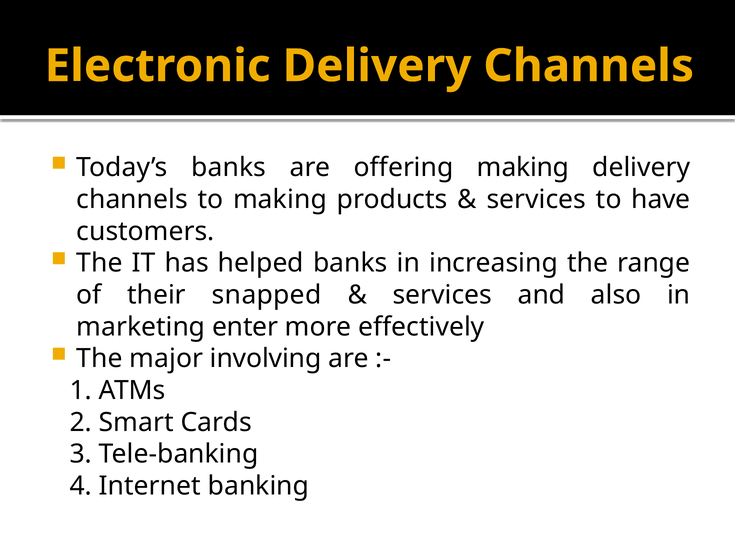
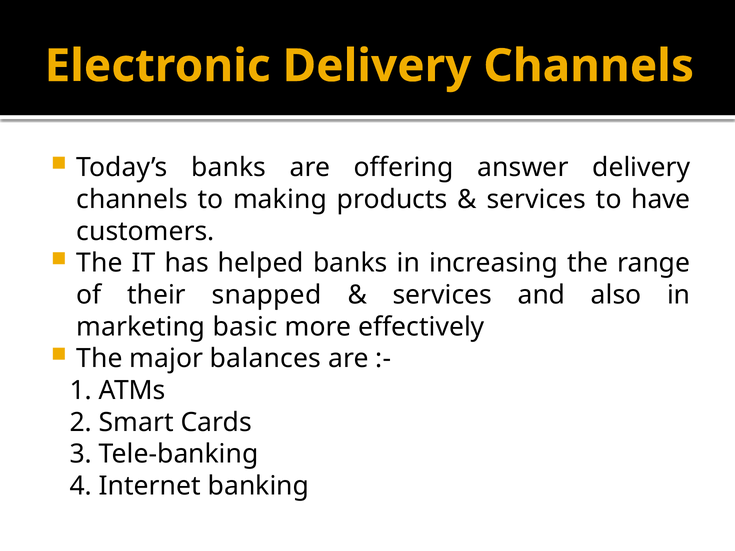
offering making: making -> answer (523, 168)
enter: enter -> basic (245, 327)
involving: involving -> balances (266, 359)
